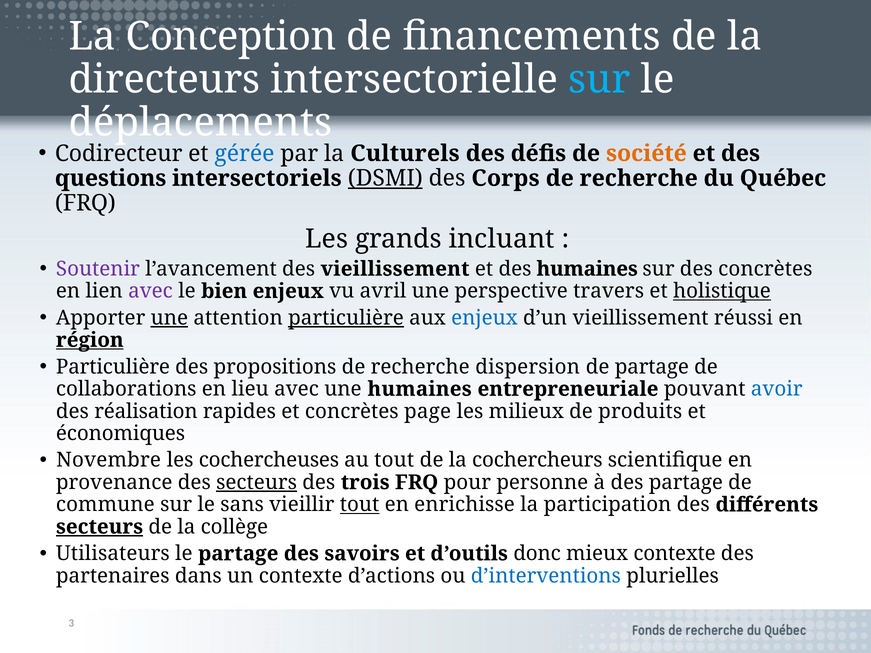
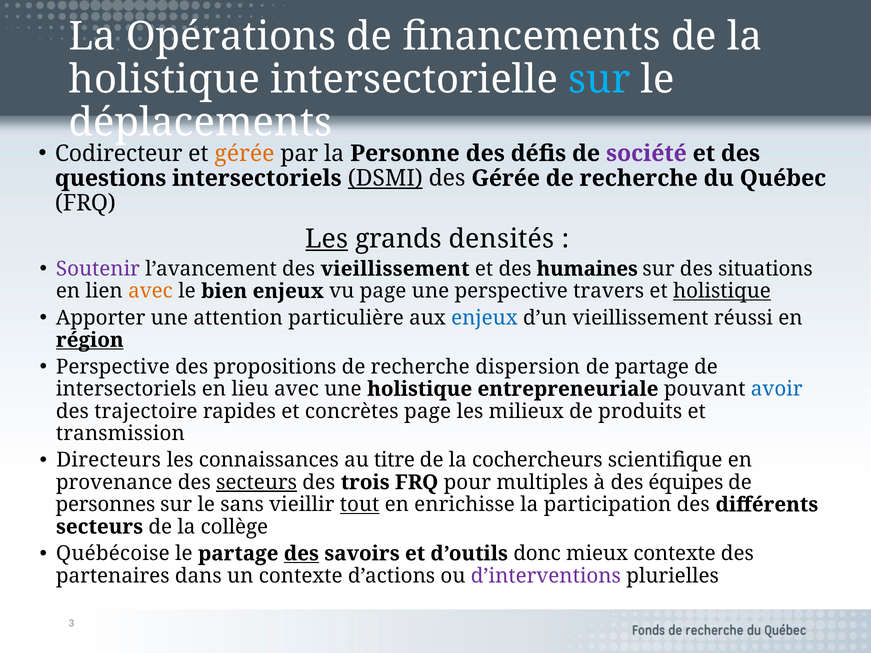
Conception: Conception -> Opérations (231, 36)
directeurs: directeurs -> holistique (164, 79)
gérée colour: blue -> orange (244, 153)
Culturels: Culturels -> Personne (405, 153)
société colour: orange -> purple (646, 153)
des Corps: Corps -> Gérée (506, 178)
Les underline: none -> present (327, 239)
incluant: incluant -> densités (502, 239)
des concrètes: concrètes -> situations (765, 269)
avec colour: purple -> orange (151, 291)
vu avril: avril -> page (383, 291)
une underline: present -> none (169, 318)
particulière underline: present -> none (346, 318)
Particulière: Particulière -> Perspective (113, 367)
collaborations: collaborations -> intersectoriels (126, 389)
une humaines: humaines -> holistique (420, 389)
réalisation: réalisation -> trajectoire (146, 411)
économiques: économiques -> transmission (120, 434)
Novembre: Novembre -> Directeurs (109, 460)
cochercheuses: cochercheuses -> connaissances (269, 460)
au tout: tout -> titre (394, 460)
personne: personne -> multiples (542, 483)
des partage: partage -> équipes (686, 483)
commune: commune -> personnes (105, 505)
secteurs underline: present -> none (100, 527)
Utilisateurs: Utilisateurs -> Québécoise (113, 554)
des underline: none -> present (301, 554)
d’interventions colour: blue -> purple (546, 576)
